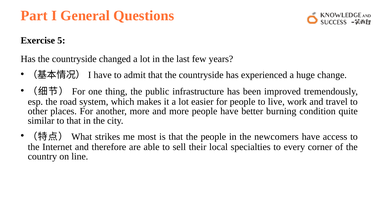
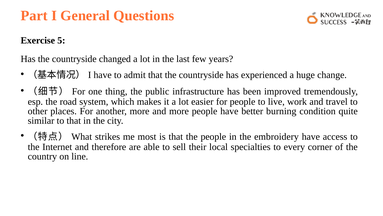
newcomers: newcomers -> embroidery (276, 136)
